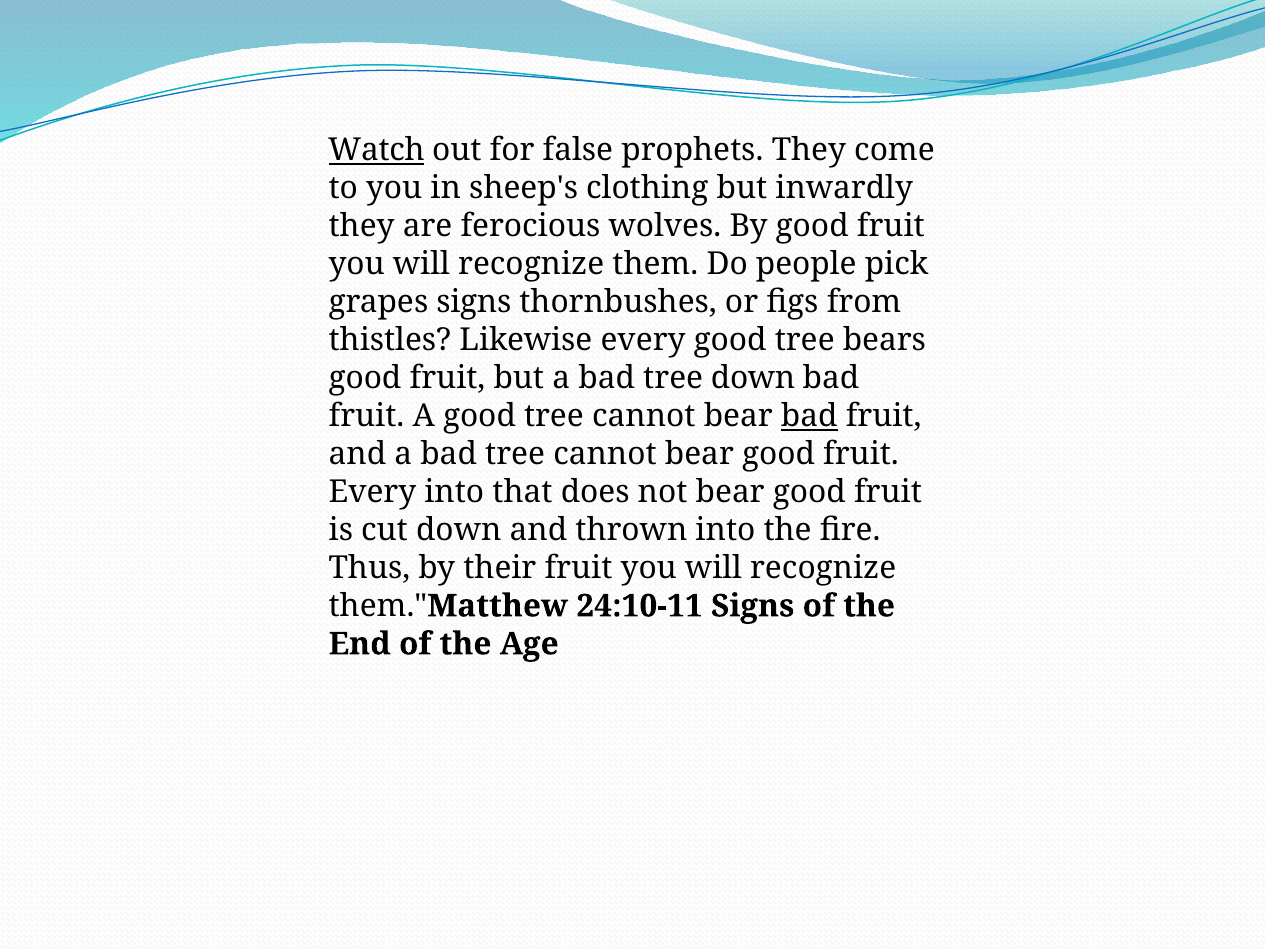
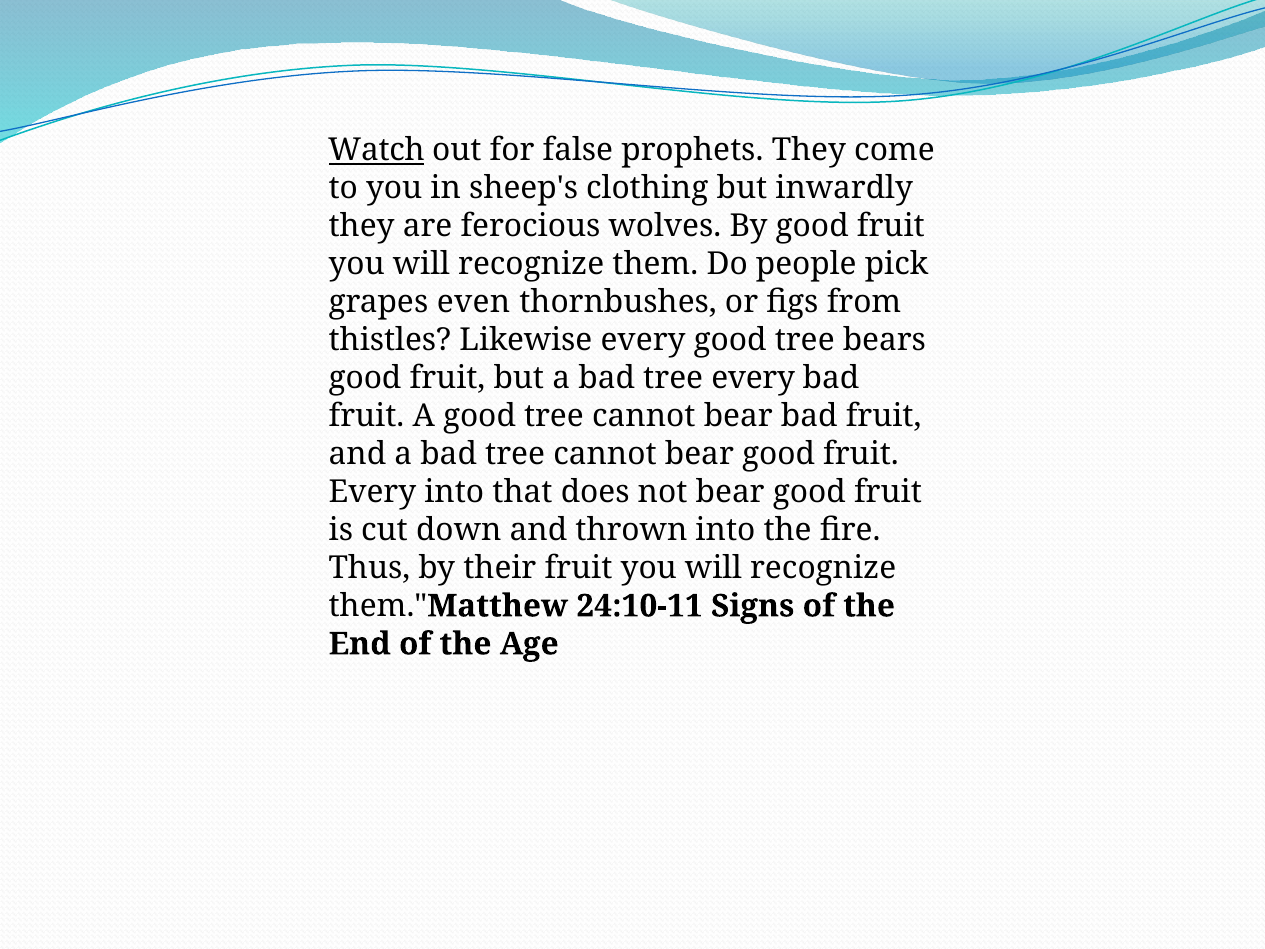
grapes signs: signs -> even (474, 302)
tree down: down -> every (753, 378)
bad underline: present -> none (809, 416)
